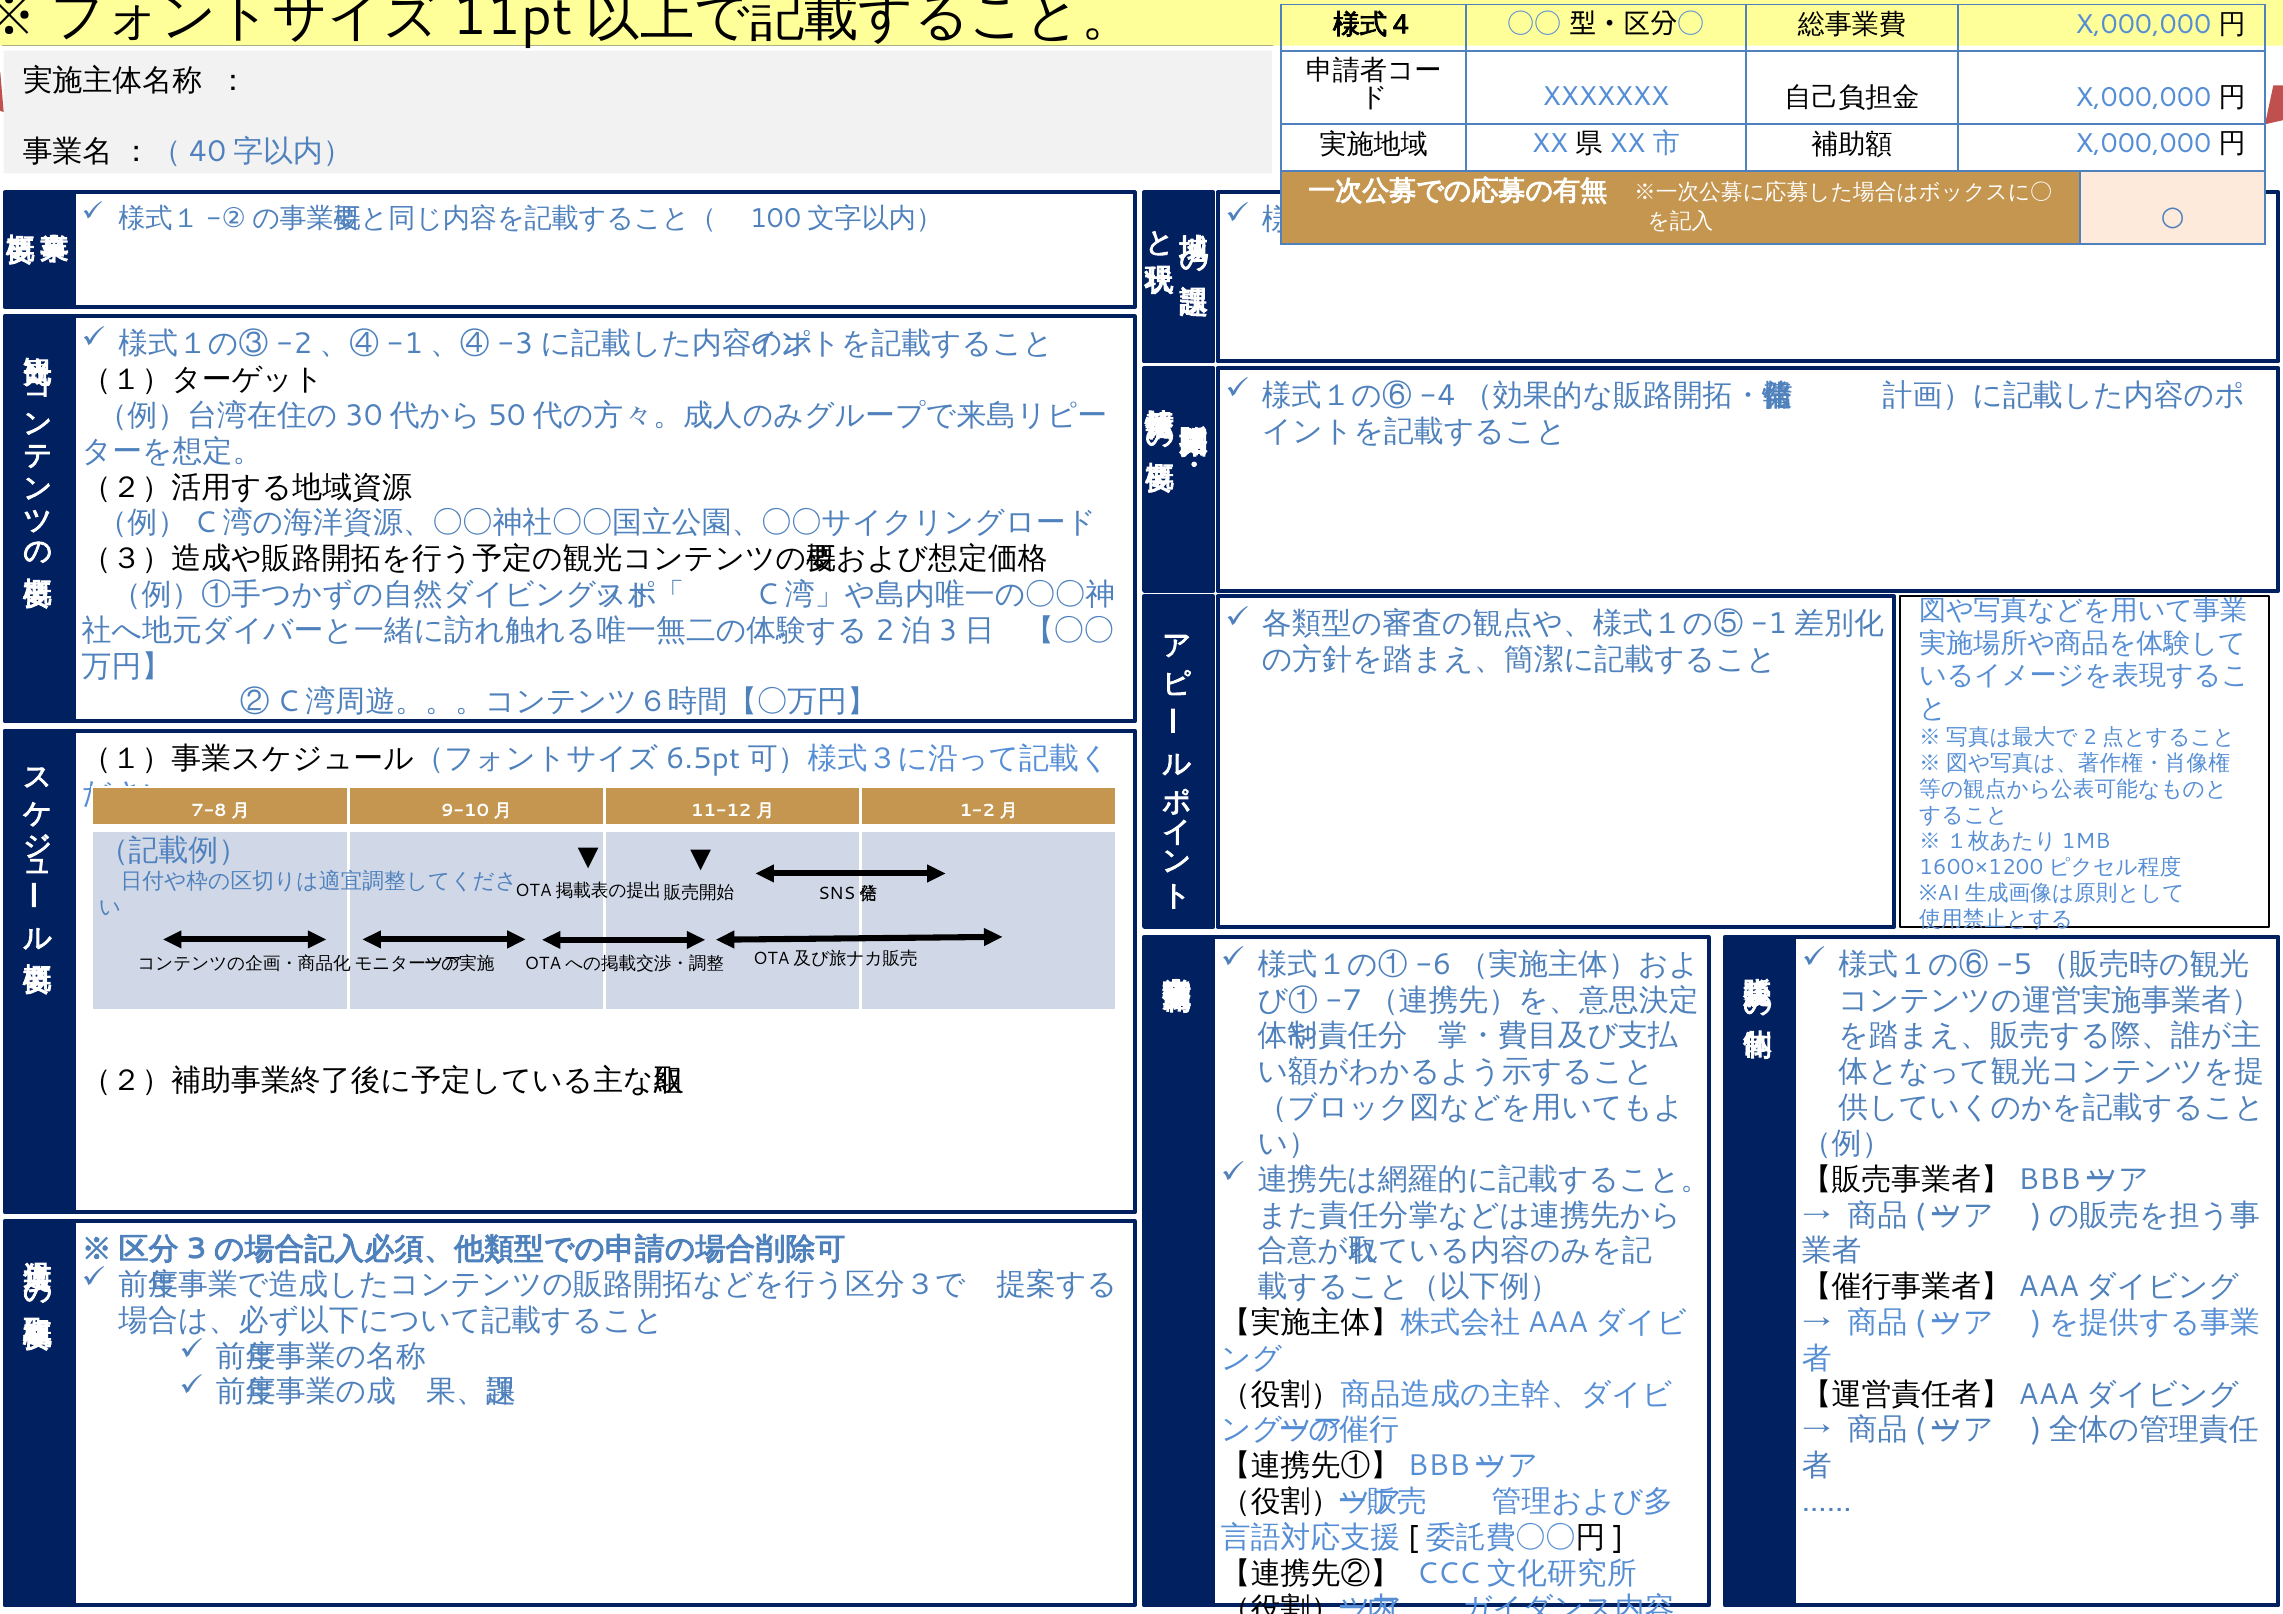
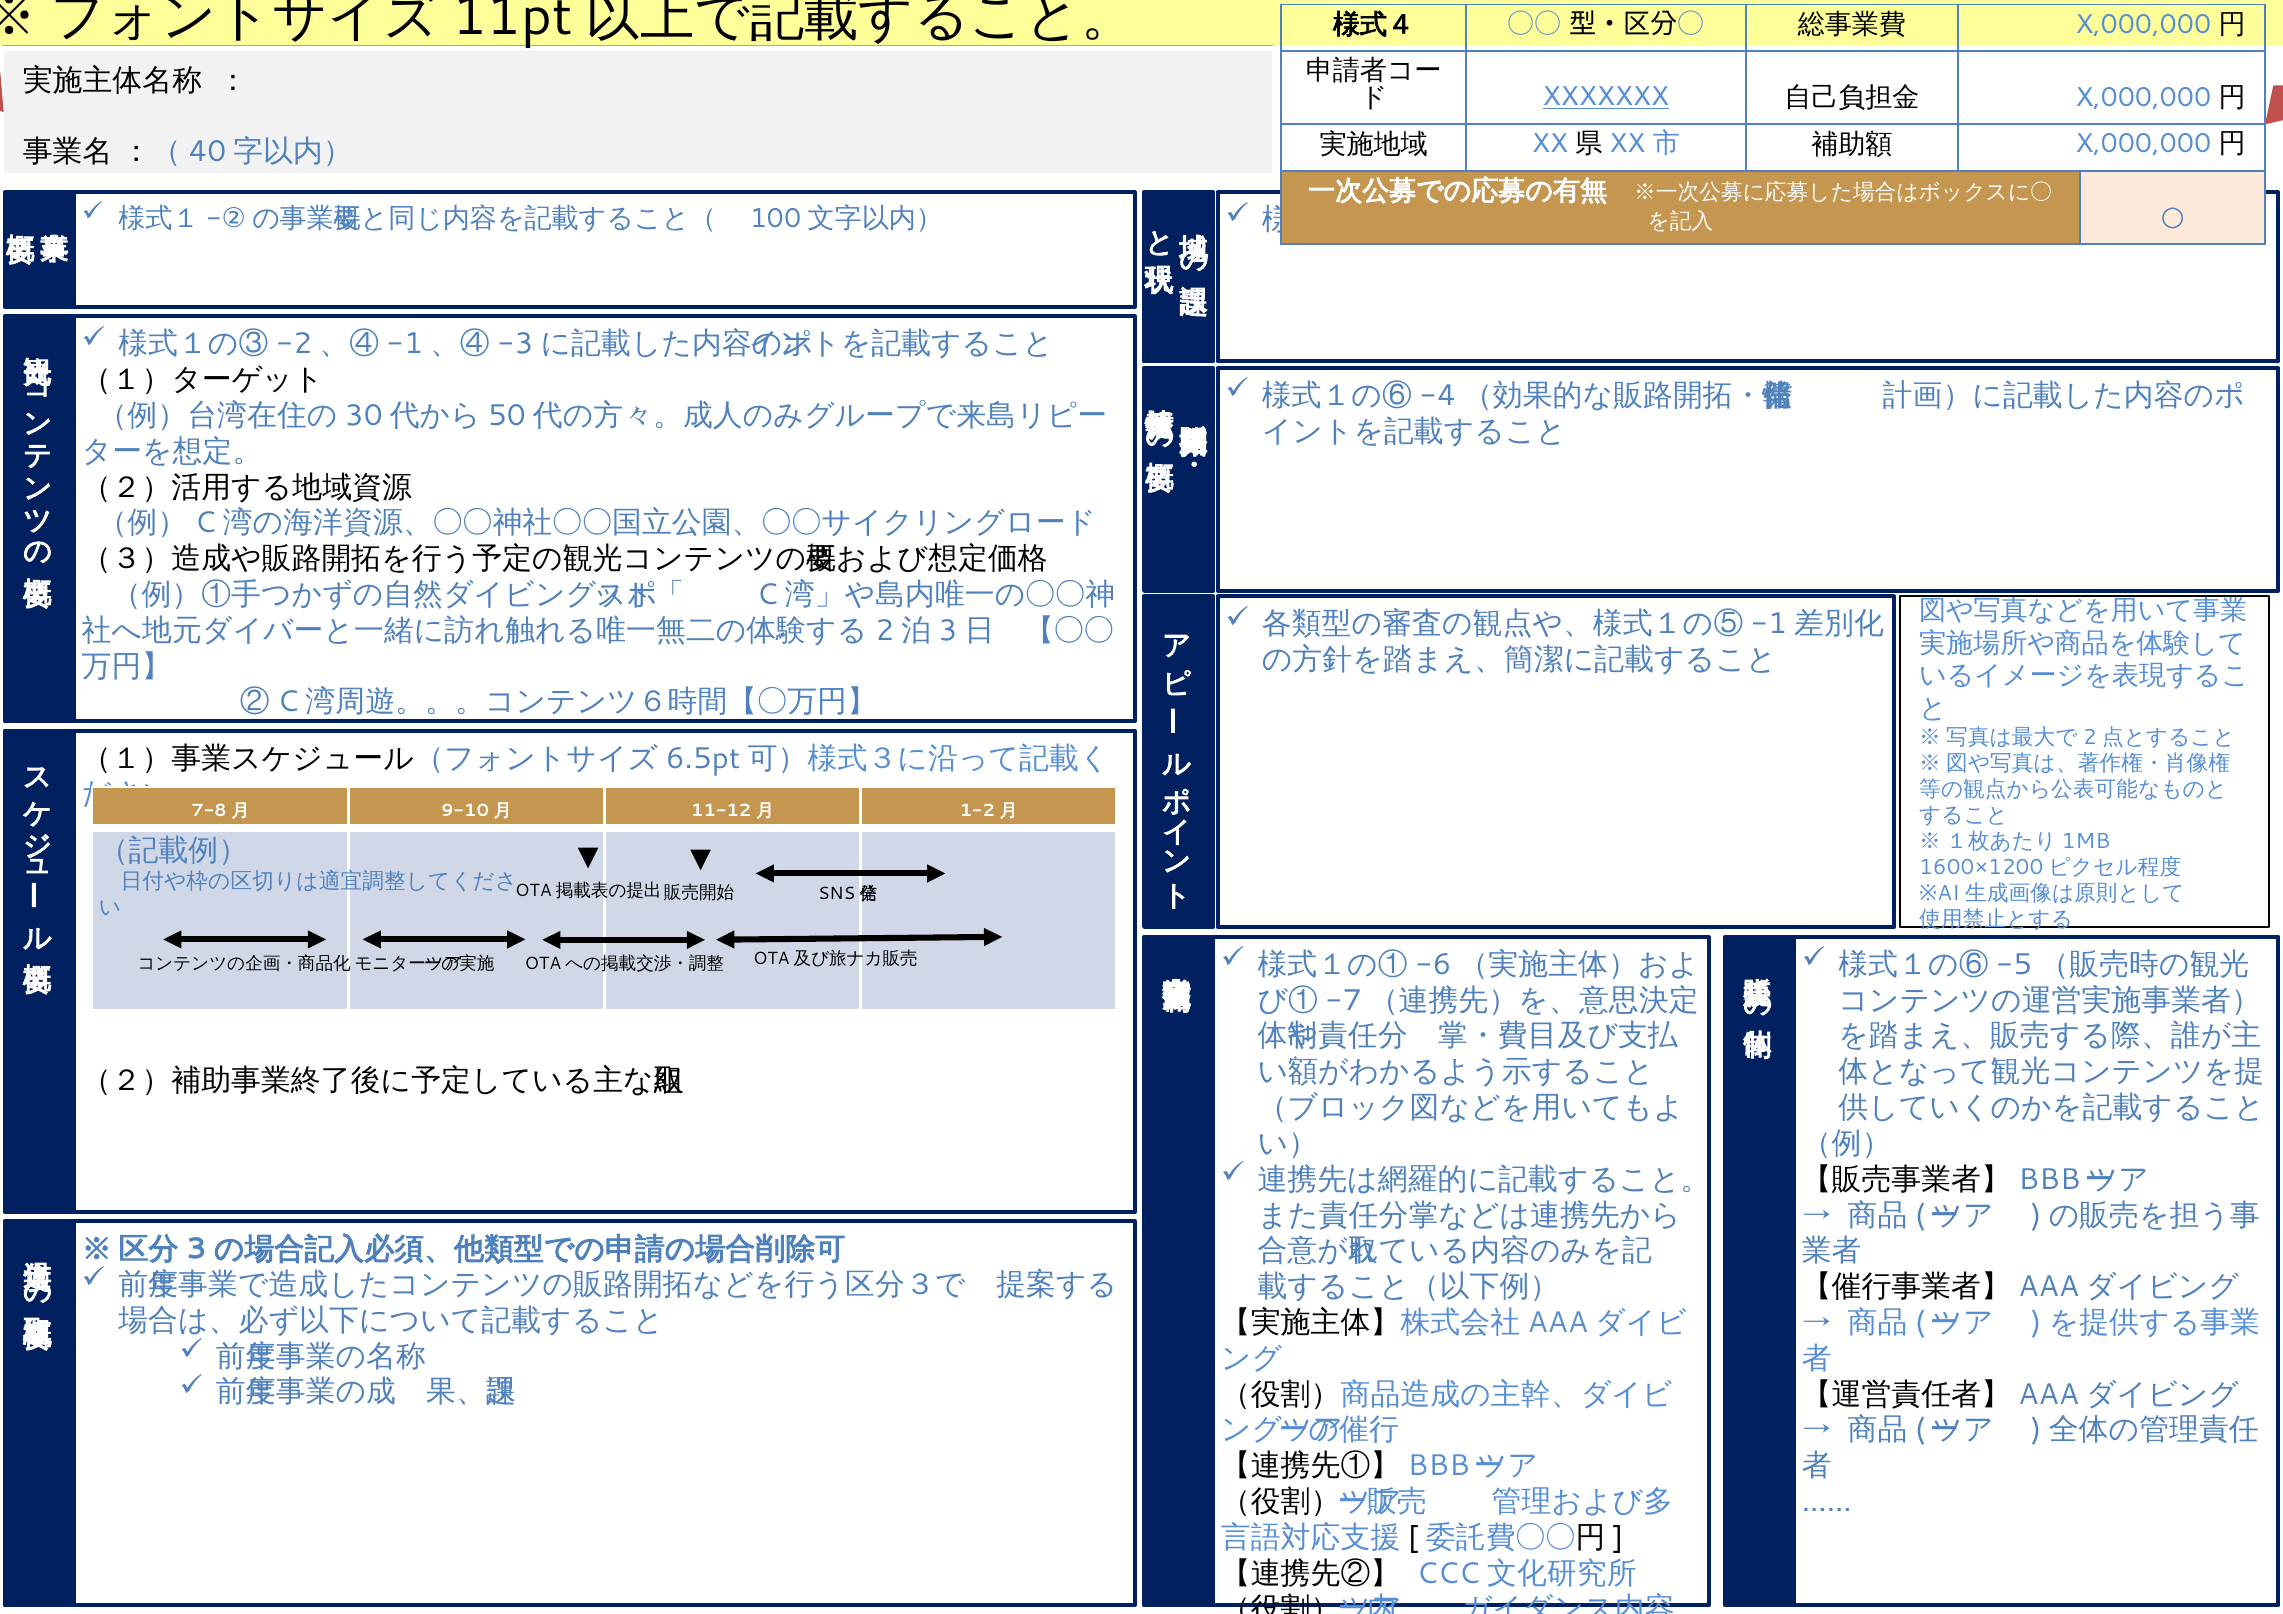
XXXXXXX underline: none -> present (1606, 97)
